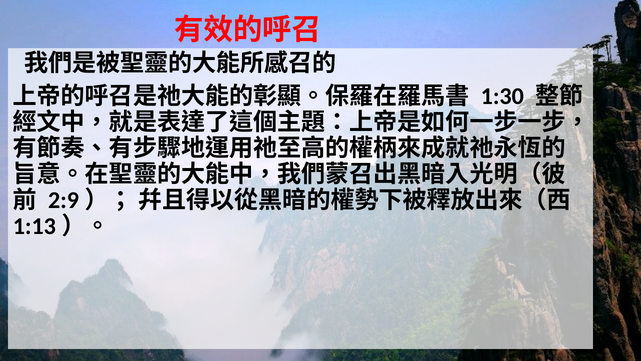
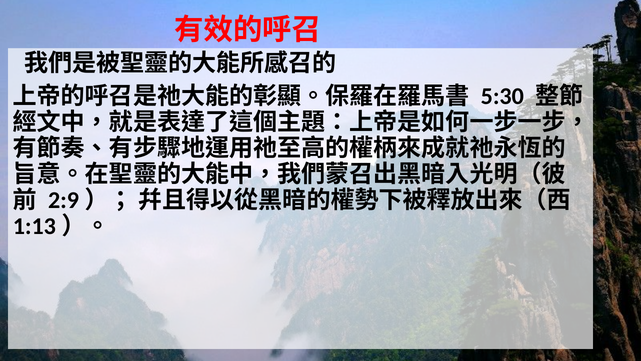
1:30: 1:30 -> 5:30 (502, 96)
